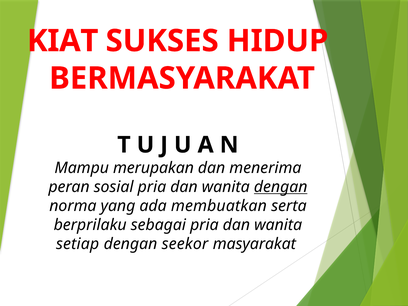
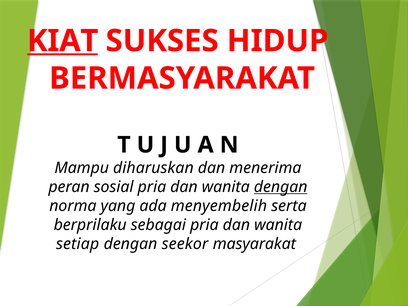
KIAT underline: none -> present (63, 41)
merupakan: merupakan -> diharuskan (153, 168)
membuatkan: membuatkan -> menyembelih (219, 206)
